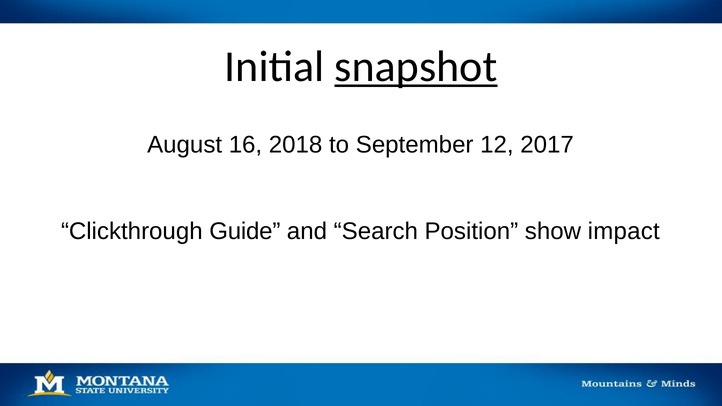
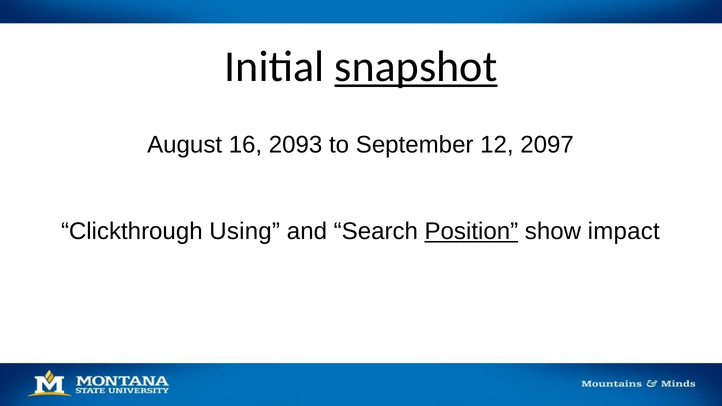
2018: 2018 -> 2093 (296, 145)
2017: 2017 -> 2097 (547, 145)
Guide: Guide -> Using (245, 231)
Position underline: none -> present (471, 231)
